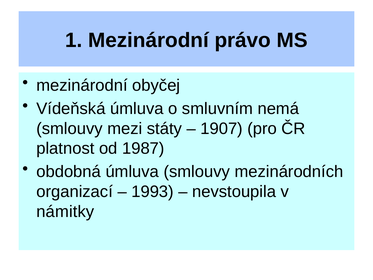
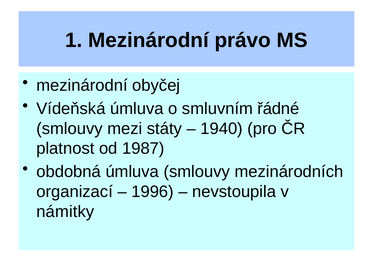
nemá: nemá -> řádné (278, 109)
1907: 1907 -> 1940 (222, 128)
1993: 1993 -> 1996 (153, 191)
